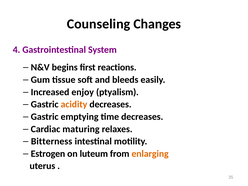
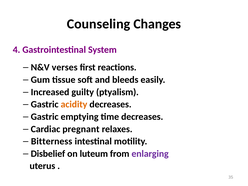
begins: begins -> verses (65, 67)
enjoy: enjoy -> guilty (83, 92)
maturing: maturing -> pregnant (81, 129)
Estrogen: Estrogen -> Disbelief (48, 154)
enlarging colour: orange -> purple (150, 154)
